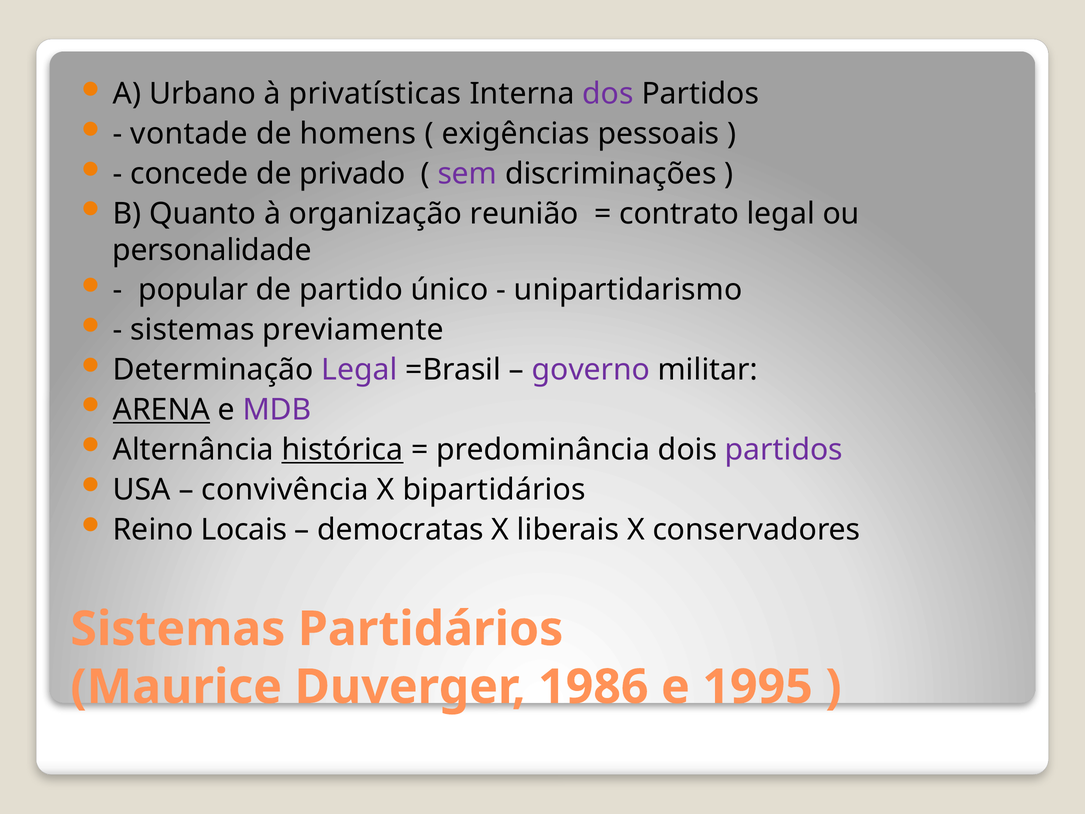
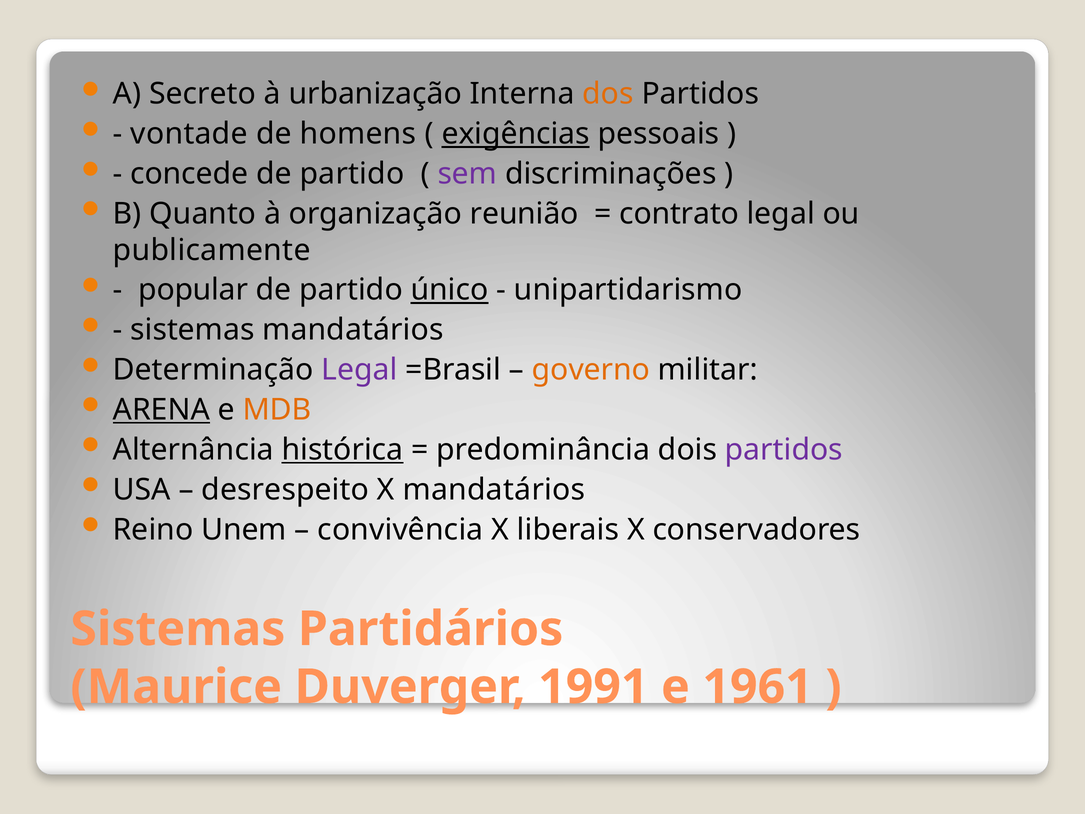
Urbano: Urbano -> Secreto (203, 94)
privatísticas: privatísticas -> urbanização (375, 94)
dos colour: purple -> orange (608, 94)
exigências underline: none -> present (516, 134)
privado: privado -> partido (352, 174)
personalidade: personalidade -> publicamente (212, 250)
único underline: none -> present (450, 290)
sistemas previamente: previamente -> mandatários (353, 330)
governo colour: purple -> orange (591, 370)
MDB colour: purple -> orange (277, 410)
convivência: convivência -> desrespeito (285, 490)
X bipartidários: bipartidários -> mandatários (494, 490)
Locais: Locais -> Unem (244, 530)
democratas: democratas -> convivência (400, 530)
1986: 1986 -> 1991 (593, 687)
1995: 1995 -> 1961 (758, 687)
